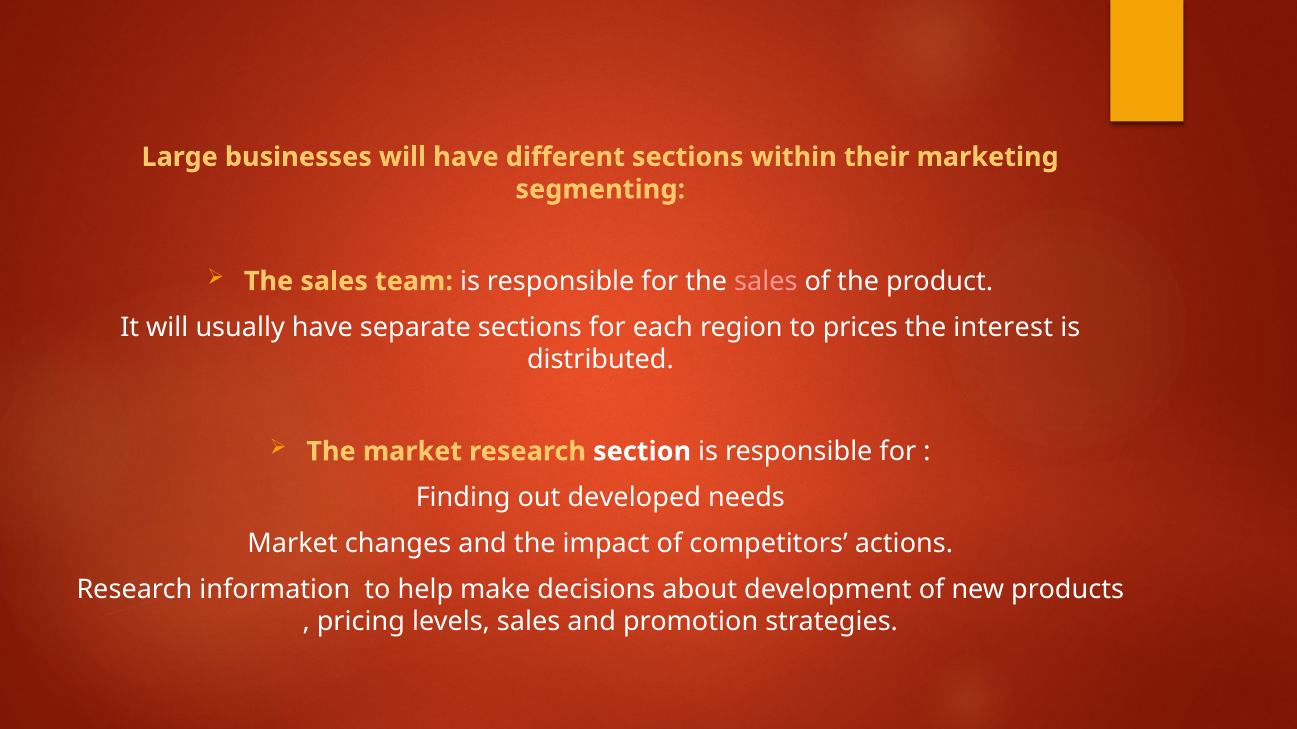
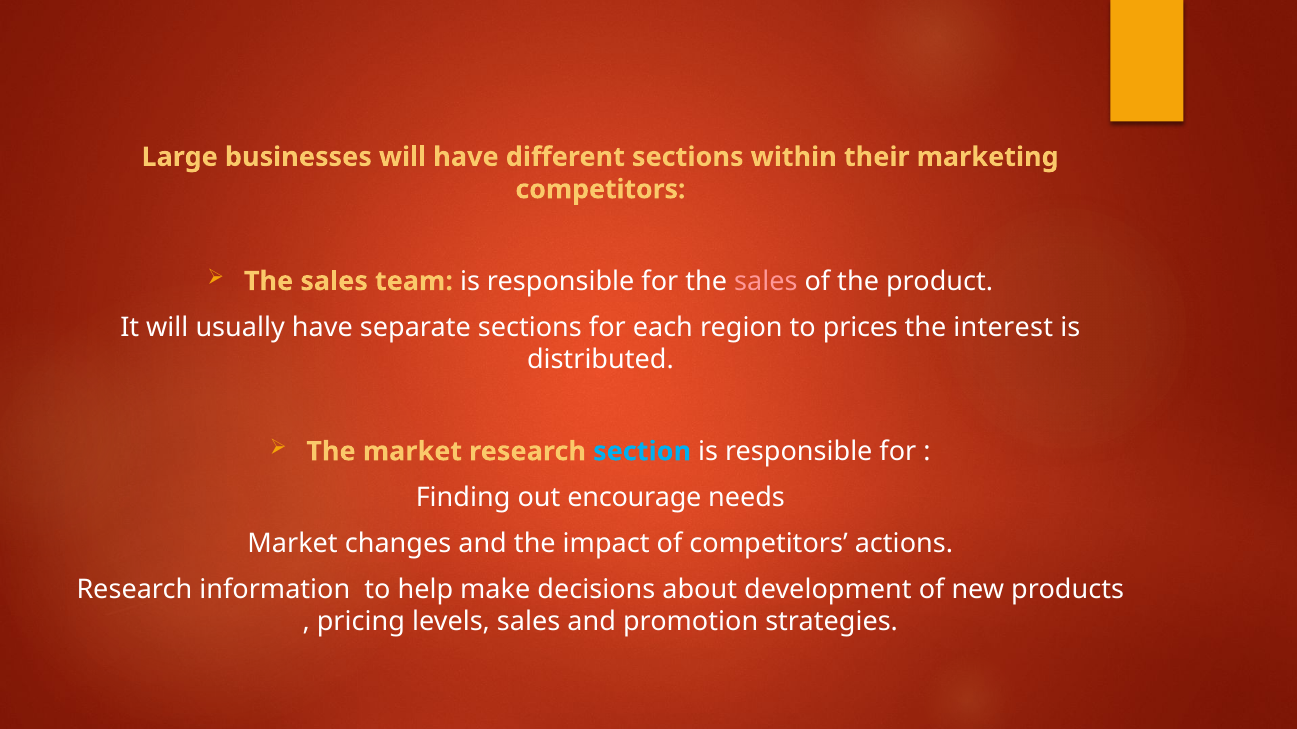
segmenting: segmenting -> competitors (600, 190)
section colour: white -> light blue (642, 452)
developed: developed -> encourage (634, 498)
